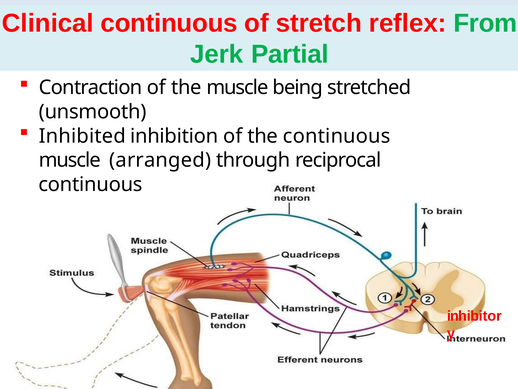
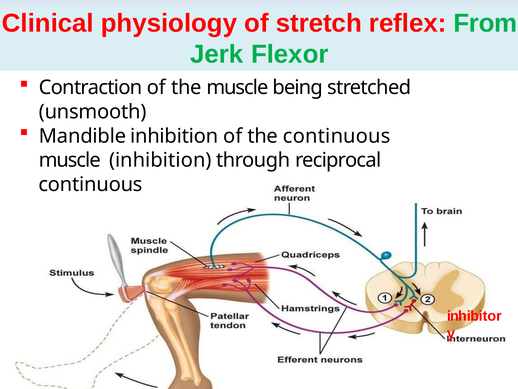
Clinical continuous: continuous -> physiology (169, 23)
Partial: Partial -> Flexor (290, 54)
Inhibited: Inhibited -> Mandible (83, 136)
muscle arranged: arranged -> inhibition (160, 160)
